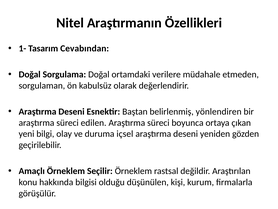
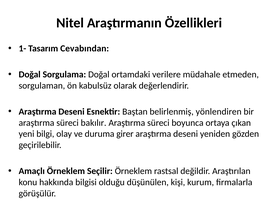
edilen: edilen -> bakılır (94, 122)
içsel: içsel -> girer (125, 134)
